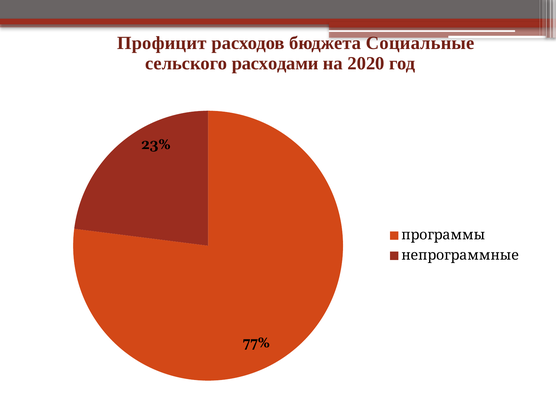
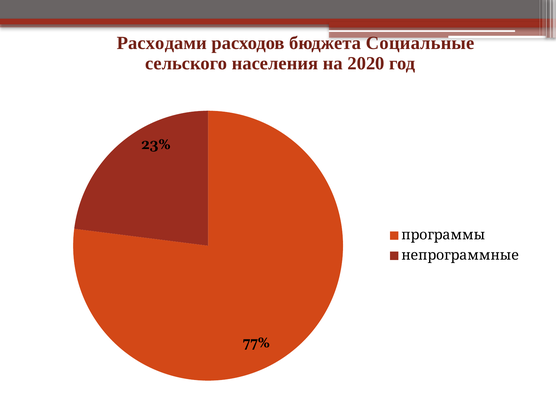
Профицит: Профицит -> Расходами (162, 43)
расходами: расходами -> населения (275, 63)
